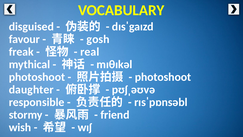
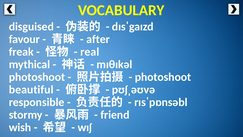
gosh: gosh -> after (98, 39)
daughter: daughter -> beautiful (31, 89)
